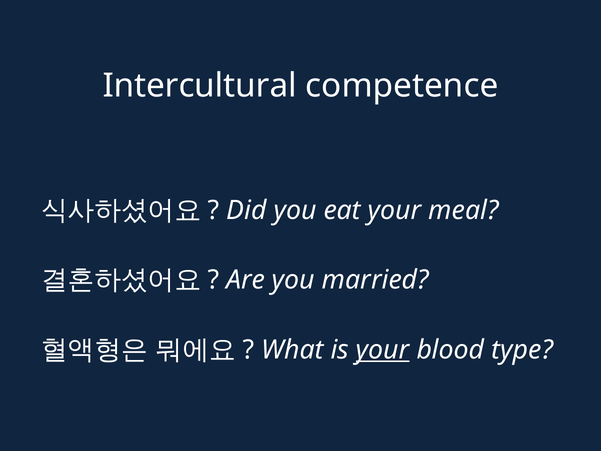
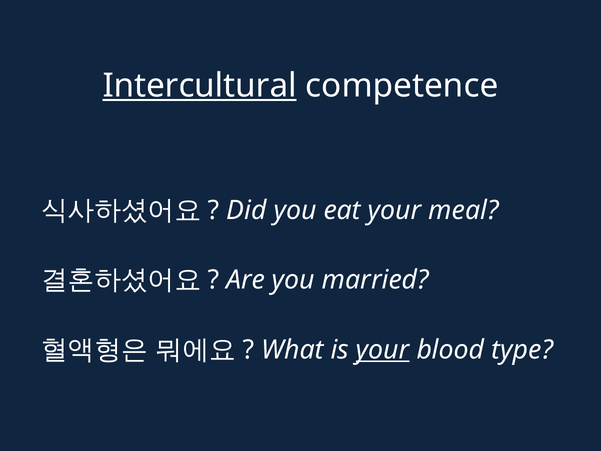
Intercultural underline: none -> present (200, 85)
